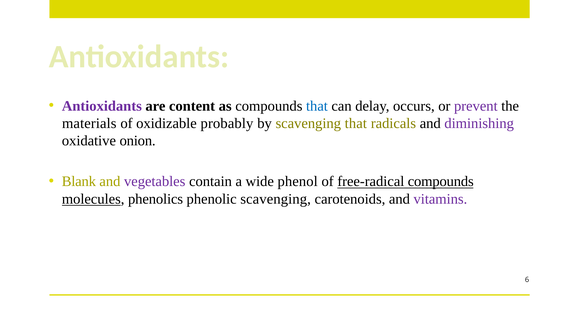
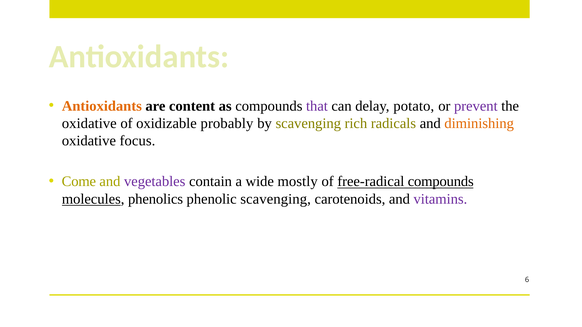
Antioxidants colour: purple -> orange (102, 106)
that colour: blue -> purple (317, 106)
occurs: occurs -> potato (414, 106)
materials: materials -> oxidative (89, 123)
scavenging that: that -> rich (356, 123)
diminishing colour: purple -> orange (479, 123)
onion: onion -> focus (137, 141)
Blank: Blank -> Come (79, 182)
phenol: phenol -> mostly (298, 182)
